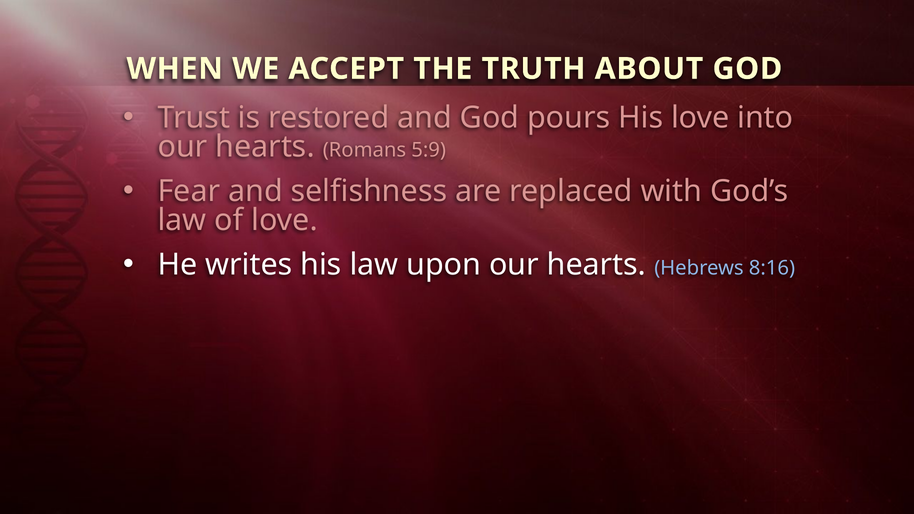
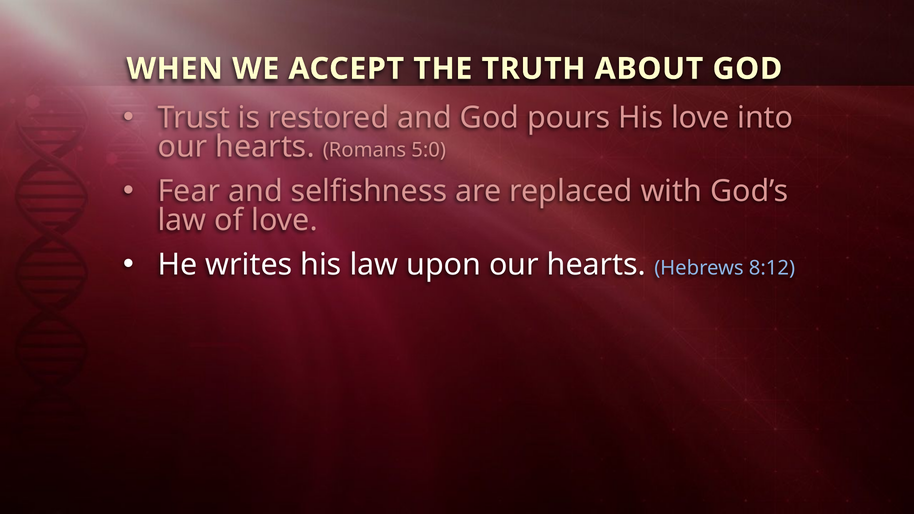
5:9: 5:9 -> 5:0 (429, 150)
8:16: 8:16 -> 8:12 (772, 268)
